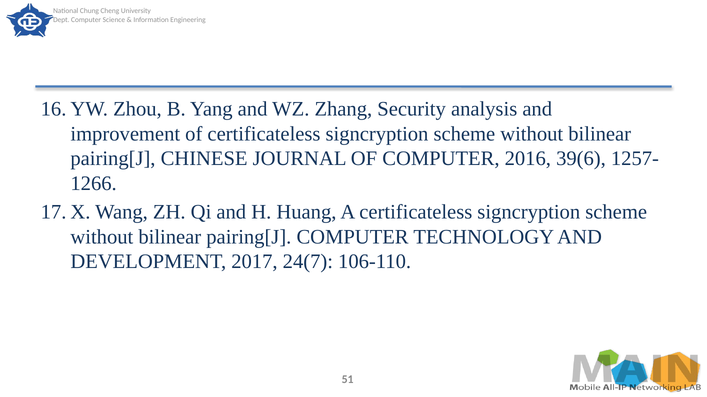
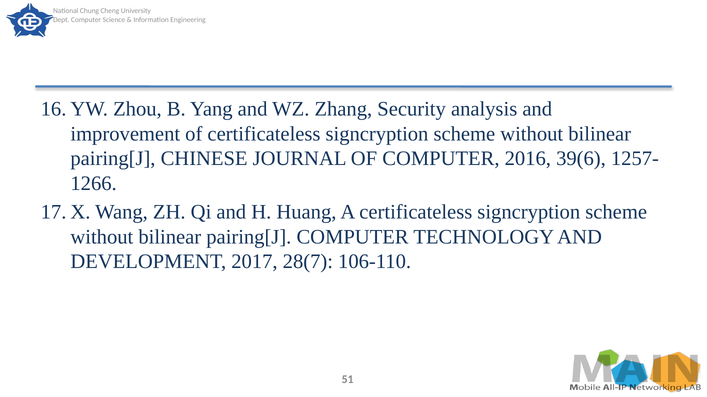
24(7: 24(7 -> 28(7 (308, 262)
